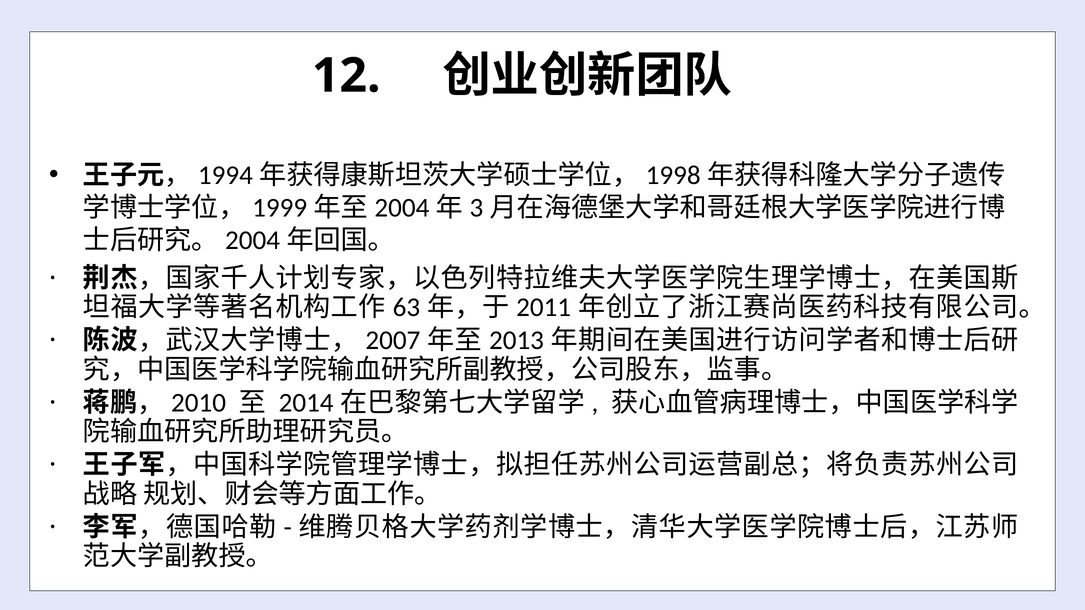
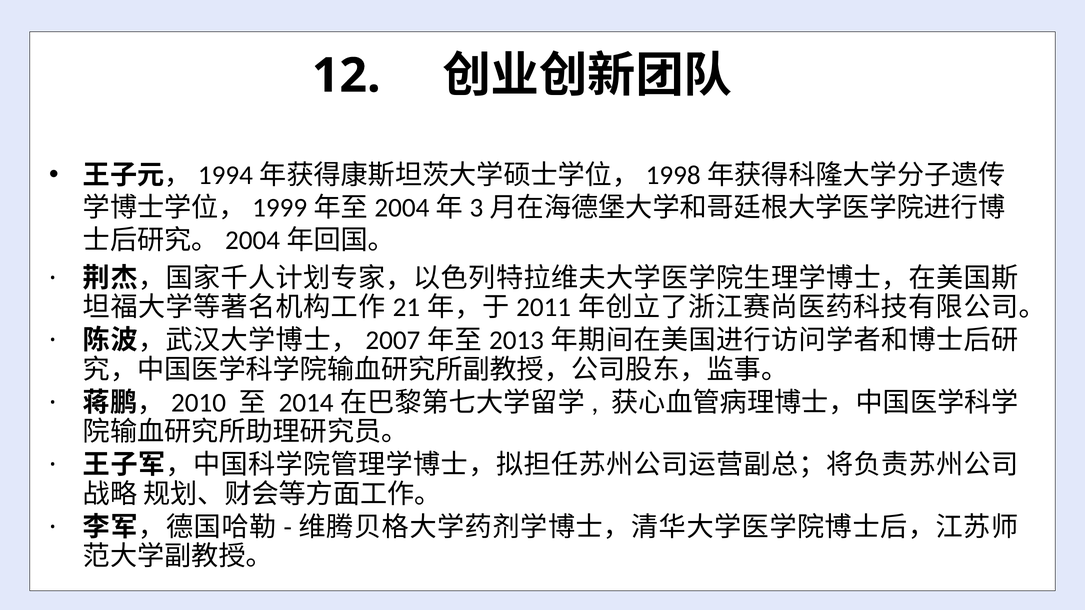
63: 63 -> 21 (406, 308)
